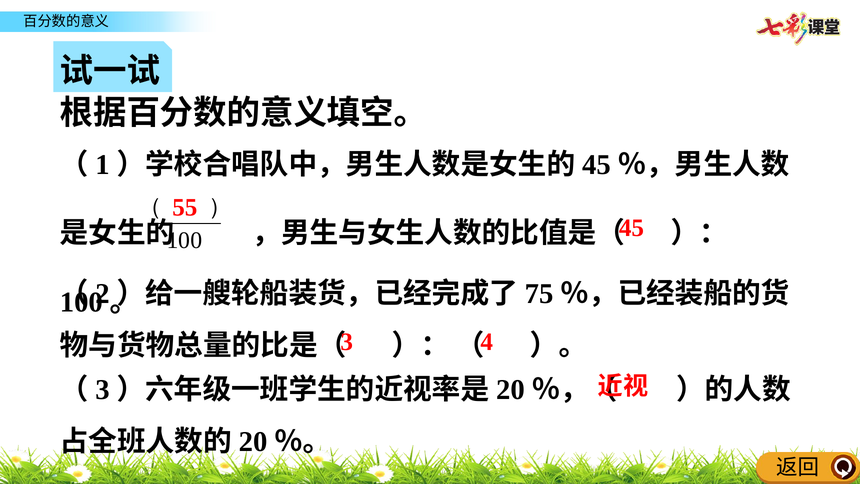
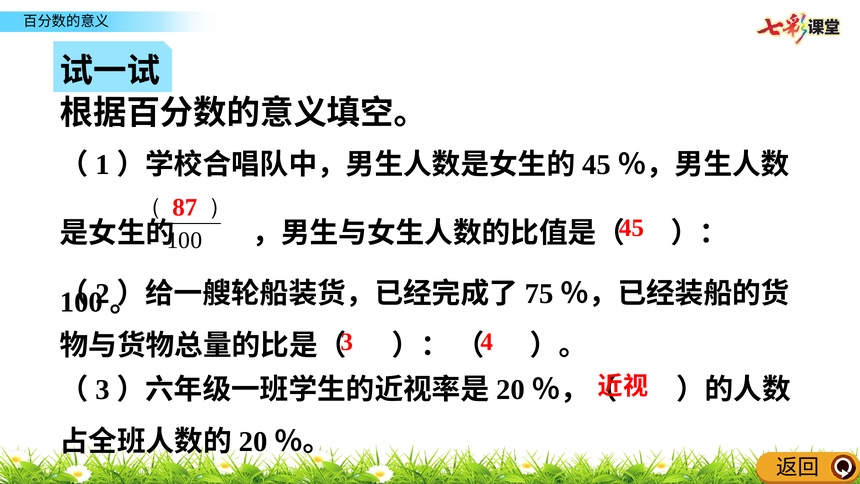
55: 55 -> 87 (185, 207)
